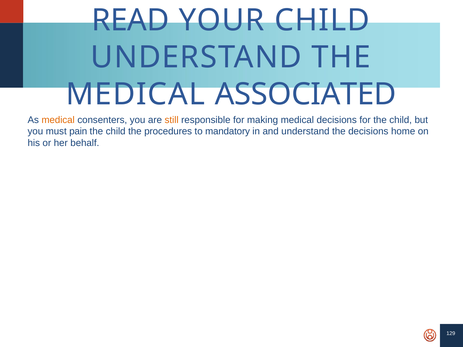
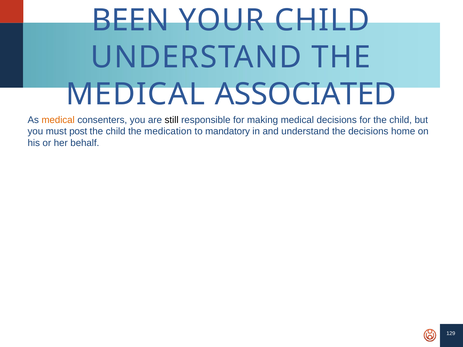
READ: READ -> BEEN (130, 20)
still colour: orange -> black (172, 120)
pain: pain -> post (78, 131)
procedures: procedures -> medication (168, 131)
